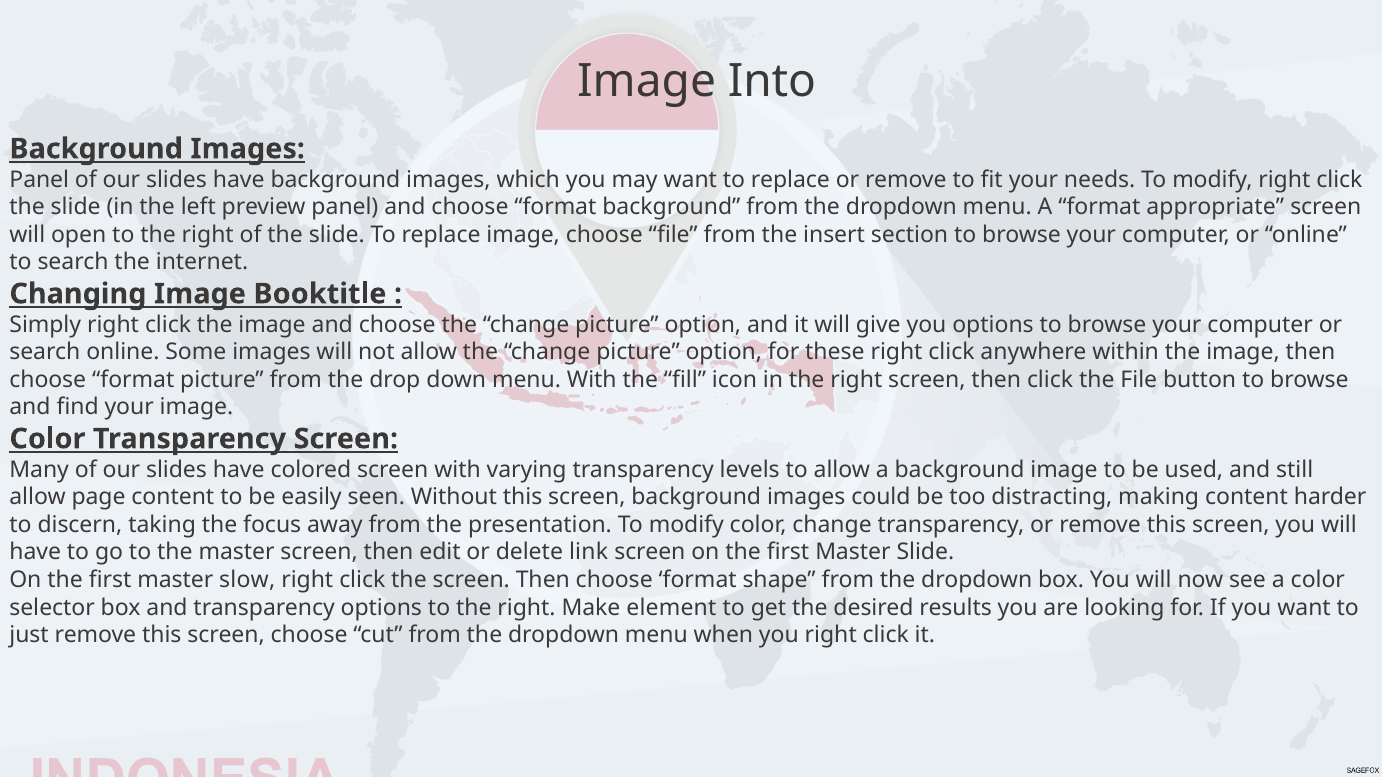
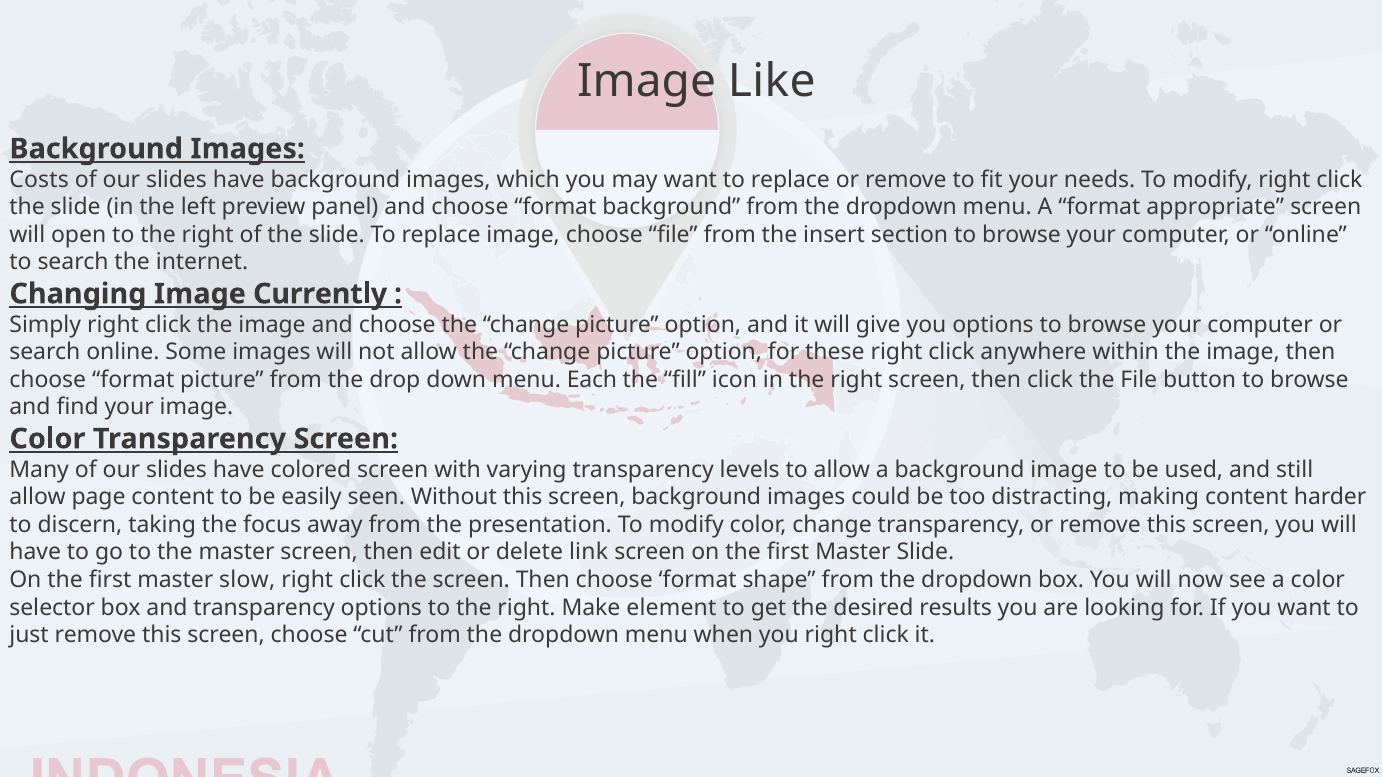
Into: Into -> Like (772, 81)
Panel: Panel -> Costs (39, 180)
Booktitle: Booktitle -> Currently (320, 294)
menu With: With -> Each (592, 380)
